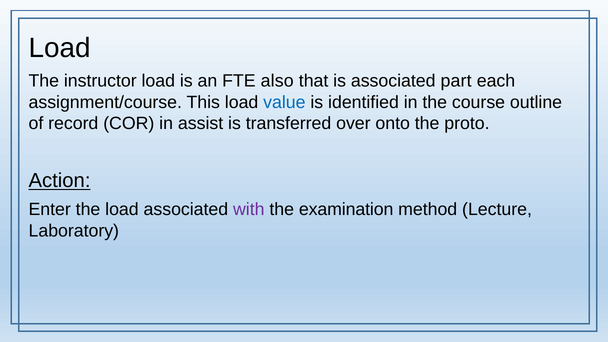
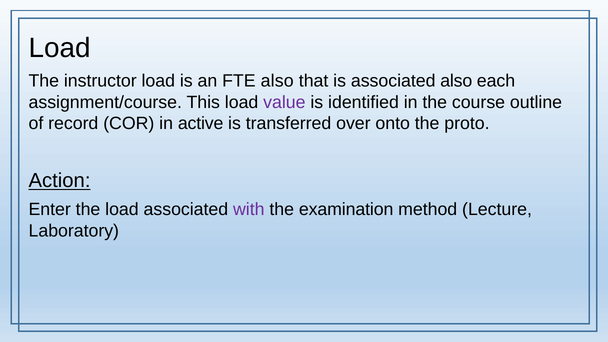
associated part: part -> also (456, 81)
value colour: blue -> purple (284, 102)
assist: assist -> active (201, 124)
